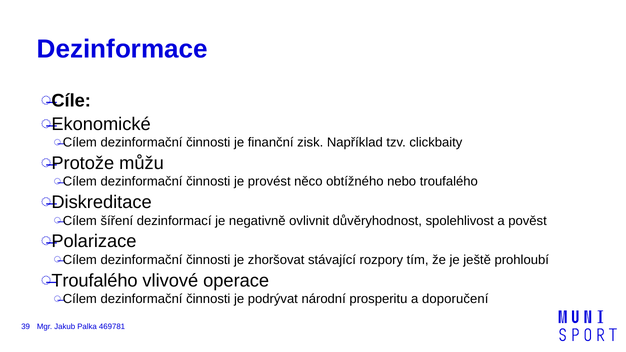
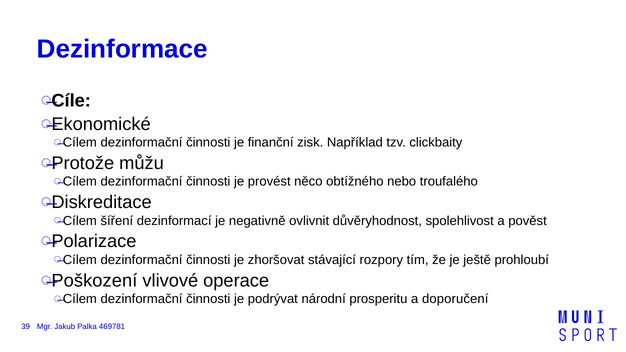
Troufalého: Troufalého -> Poškození (94, 281)
